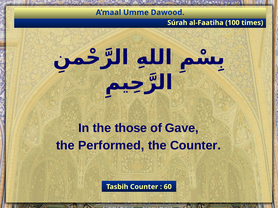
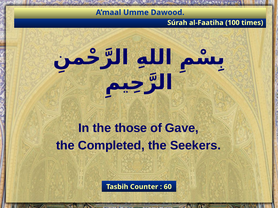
Performed: Performed -> Completed (111, 146)
the Counter: Counter -> Seekers (195, 146)
